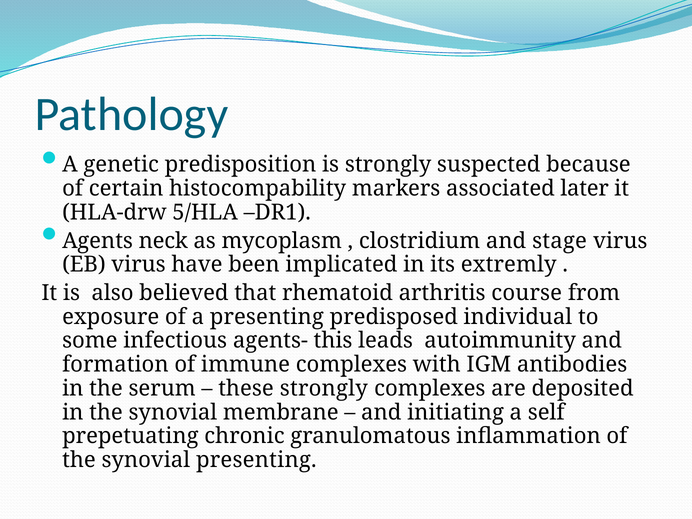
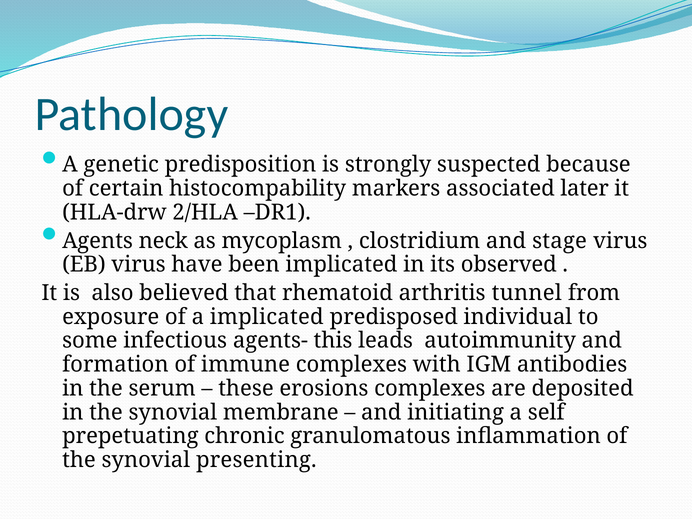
5/HLA: 5/HLA -> 2/HLA (205, 212)
extremly: extremly -> observed (509, 265)
course: course -> tunnel (527, 293)
a presenting: presenting -> implicated (267, 317)
these strongly: strongly -> erosions (324, 388)
